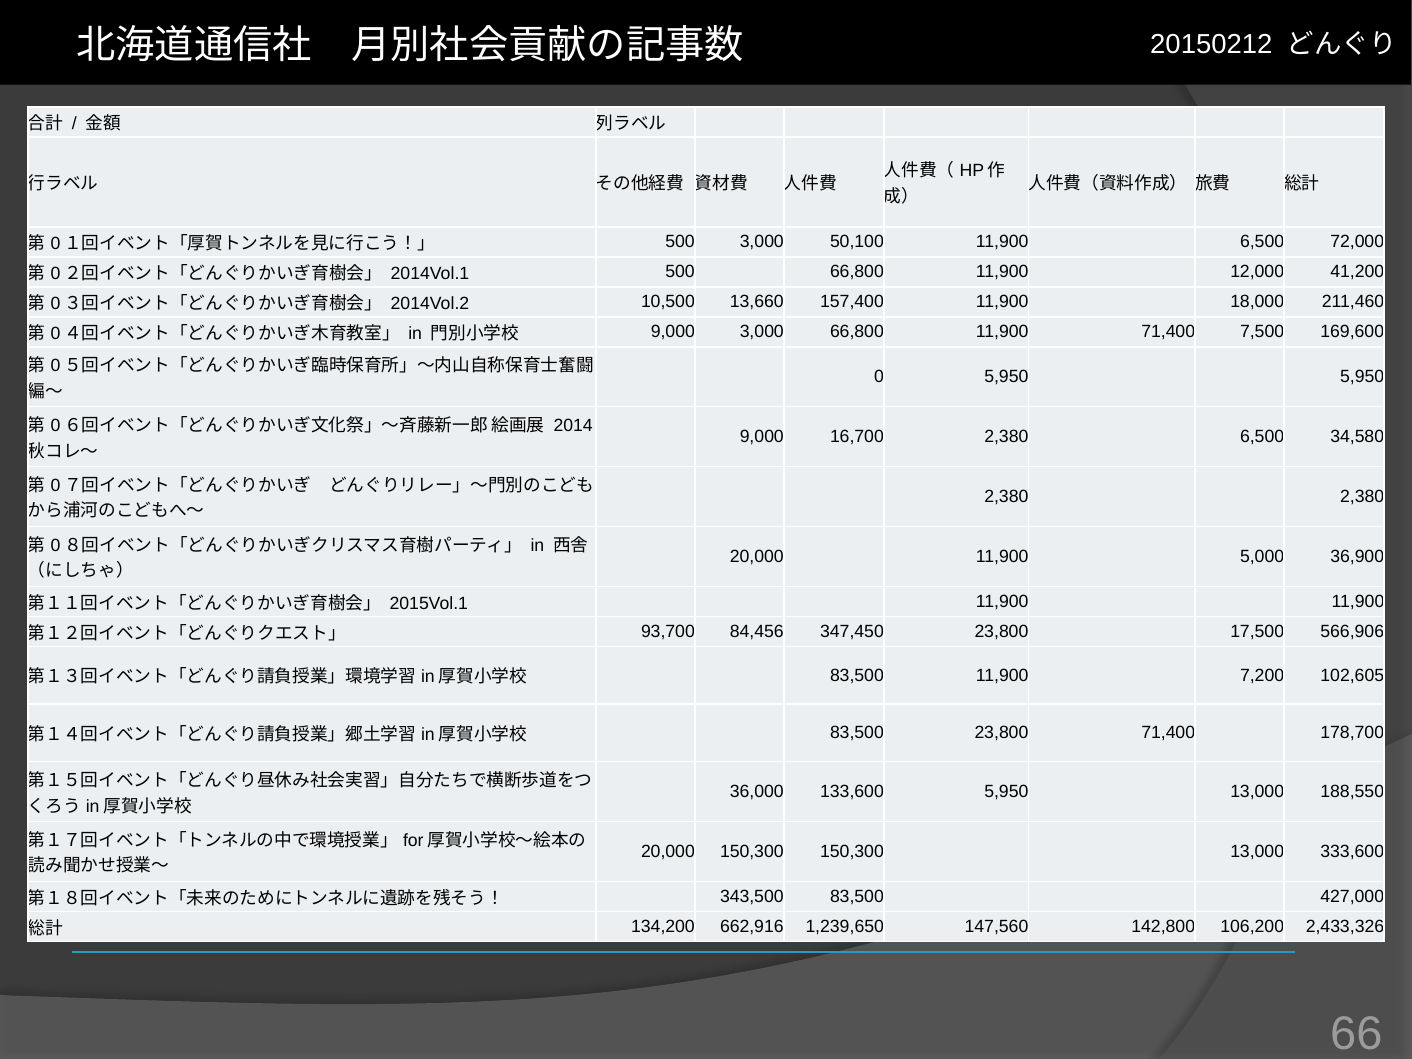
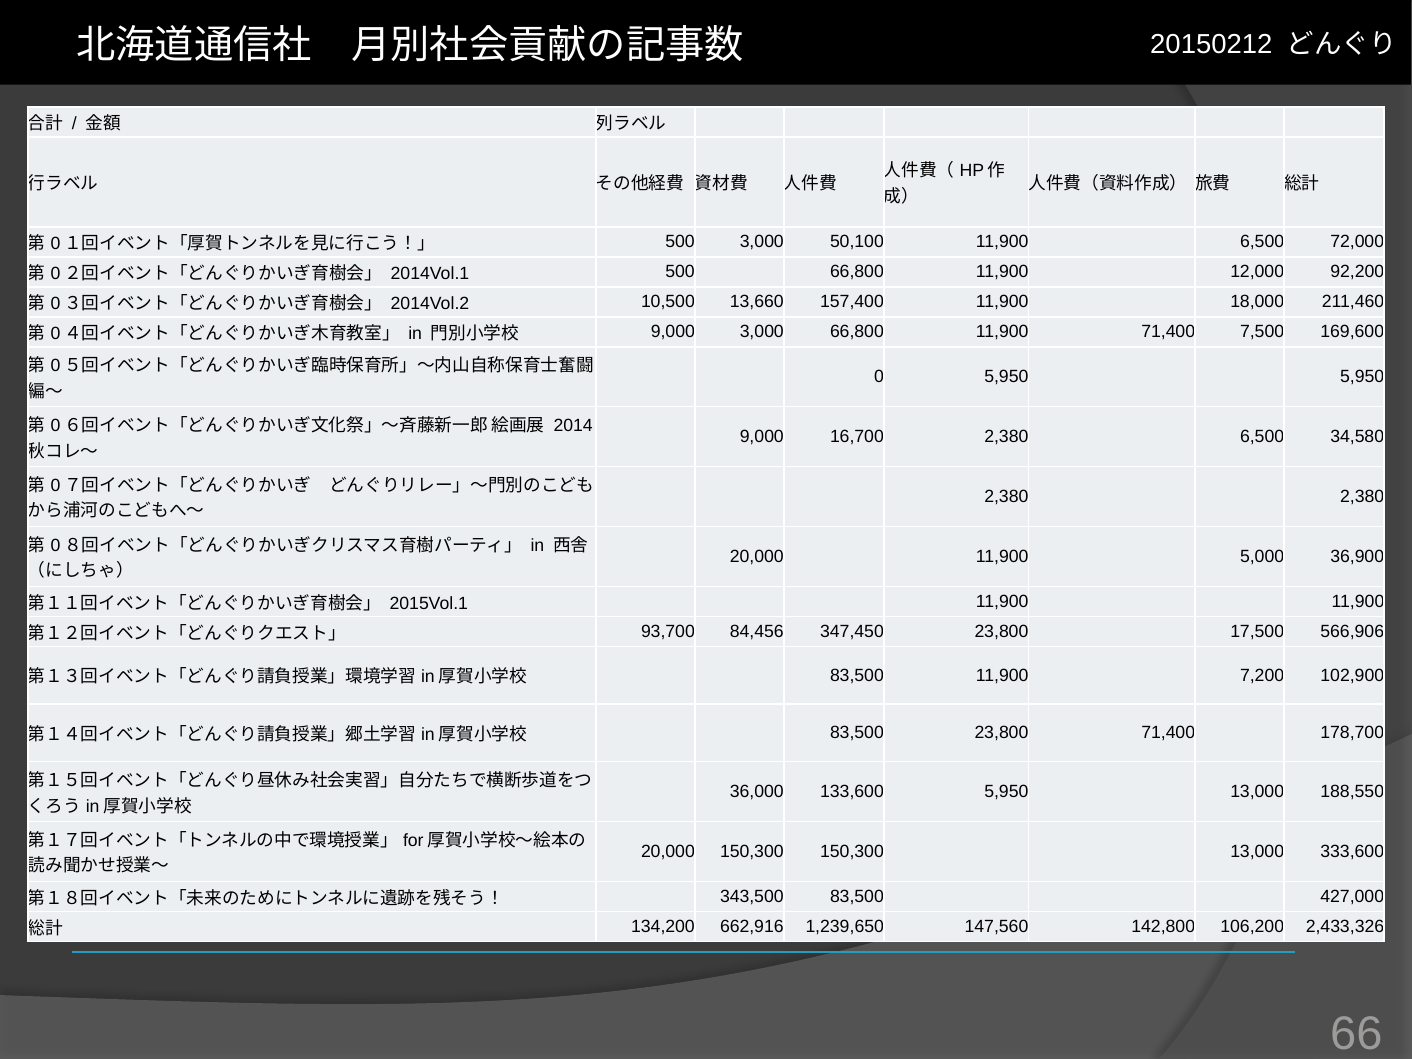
41,200: 41,200 -> 92,200 (1357, 272)
102,605: 102,605 -> 102,900 (1352, 675)
